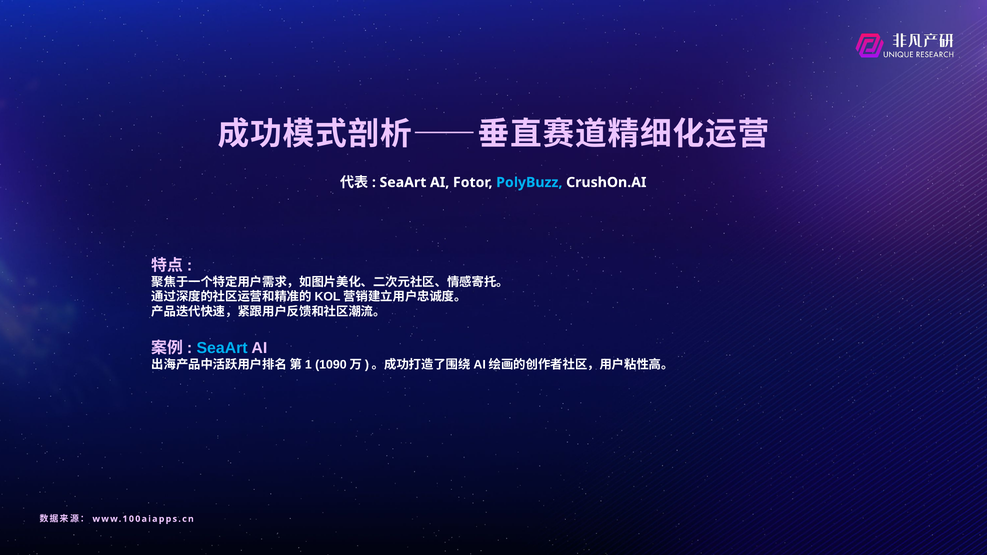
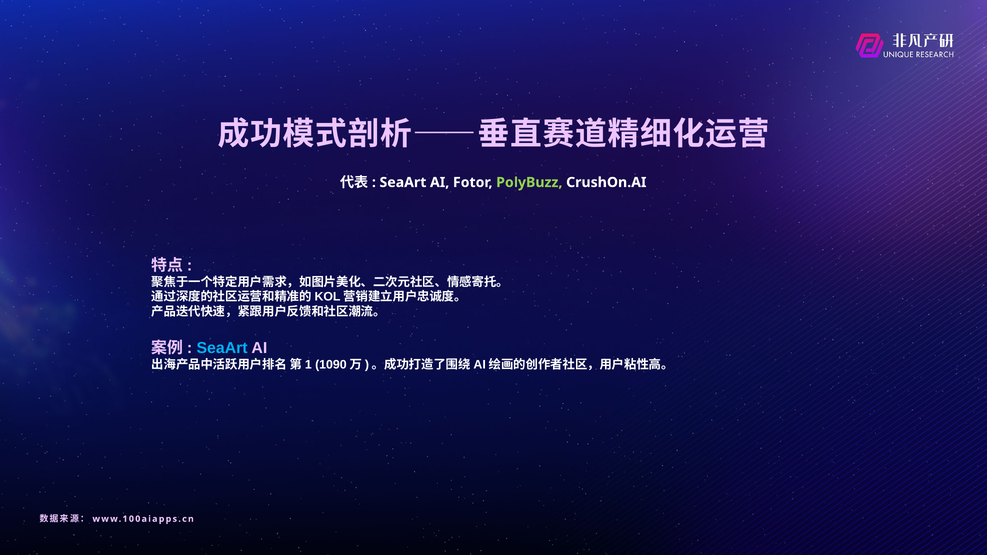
PolyBuzz colour: light blue -> light green (529, 182)
